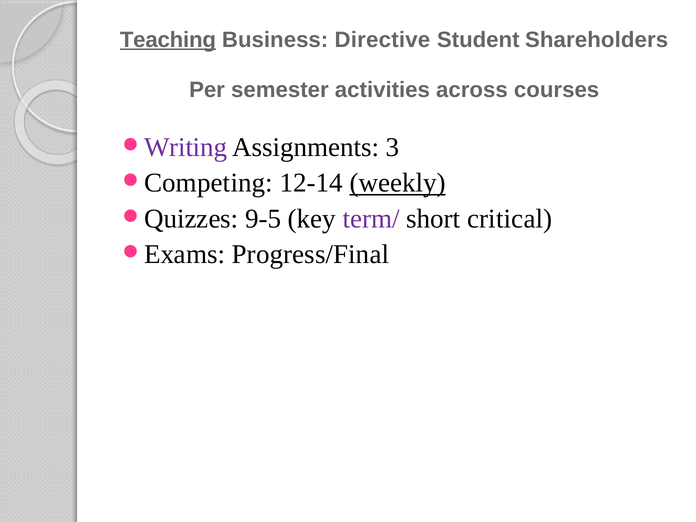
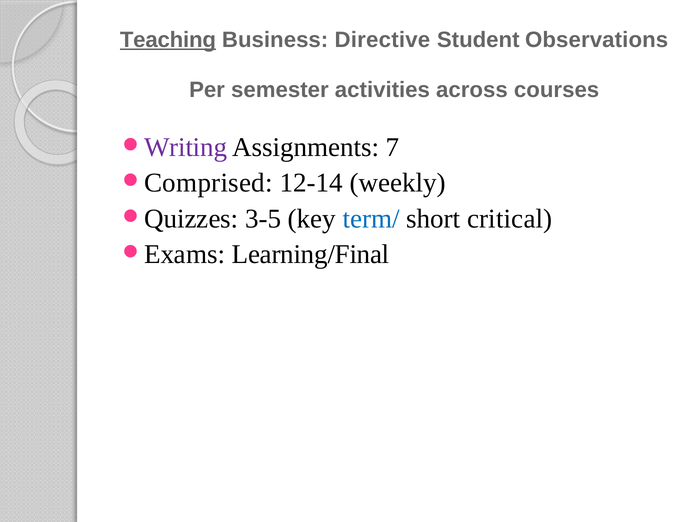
Shareholders: Shareholders -> Observations (597, 40)
3: 3 -> 7 (393, 147)
Competing: Competing -> Comprised (208, 183)
weekly underline: present -> none (398, 183)
9-5: 9-5 -> 3-5 (263, 219)
term/ colour: purple -> blue (371, 219)
Progress/Final: Progress/Final -> Learning/Final (311, 254)
